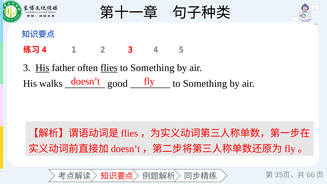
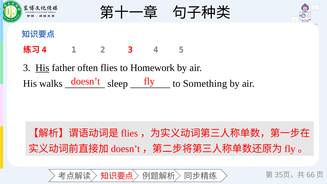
flies underline: present -> none (109, 68)
Something: Something -> Homework (152, 68)
good: good -> sleep (118, 83)
